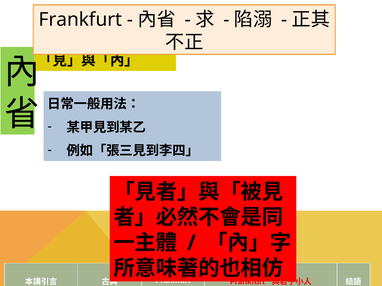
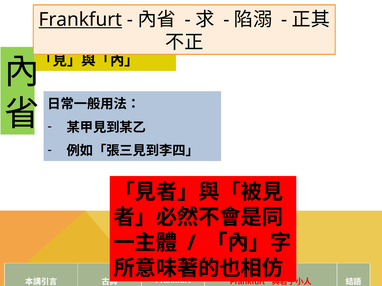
Frankfurt underline: none -> present (80, 20)
